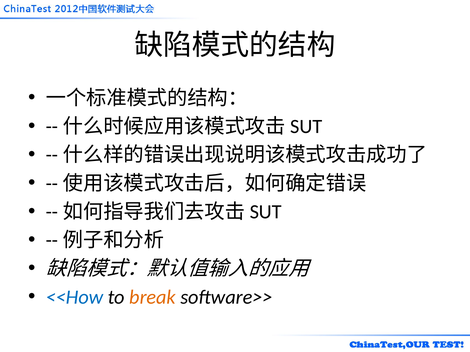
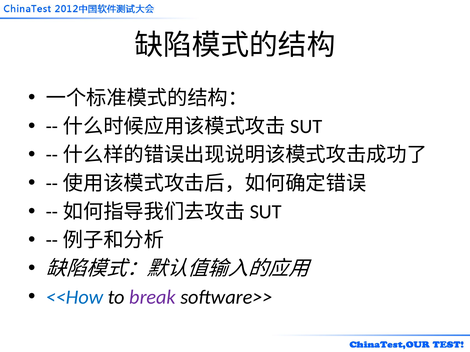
break colour: orange -> purple (153, 298)
